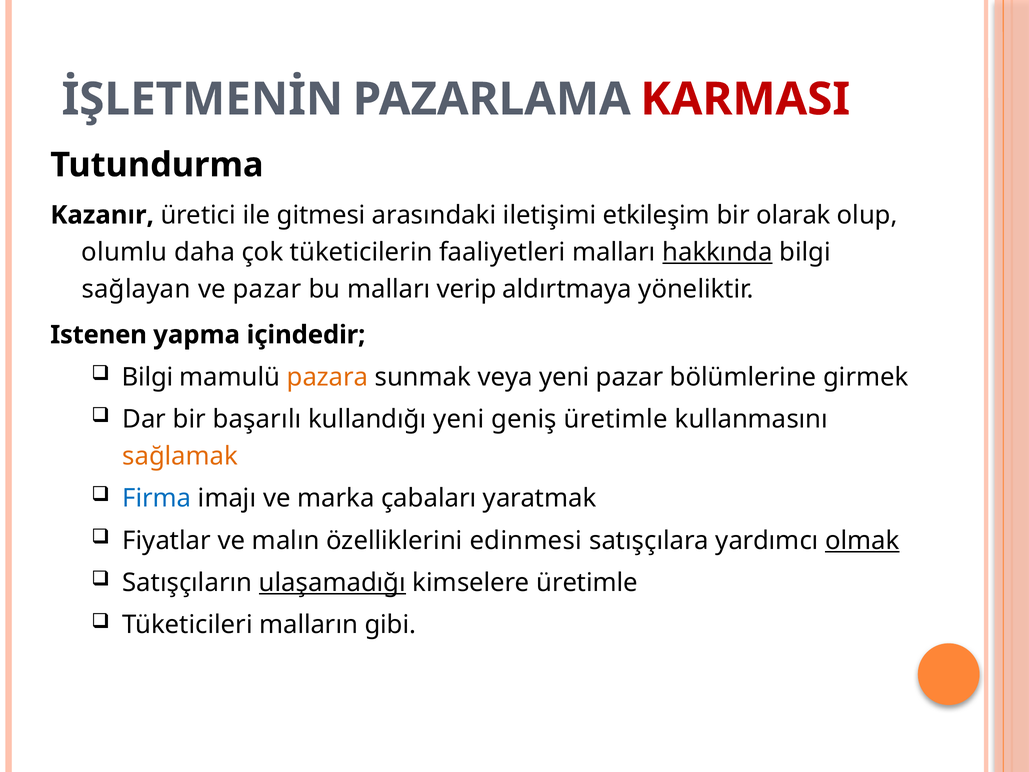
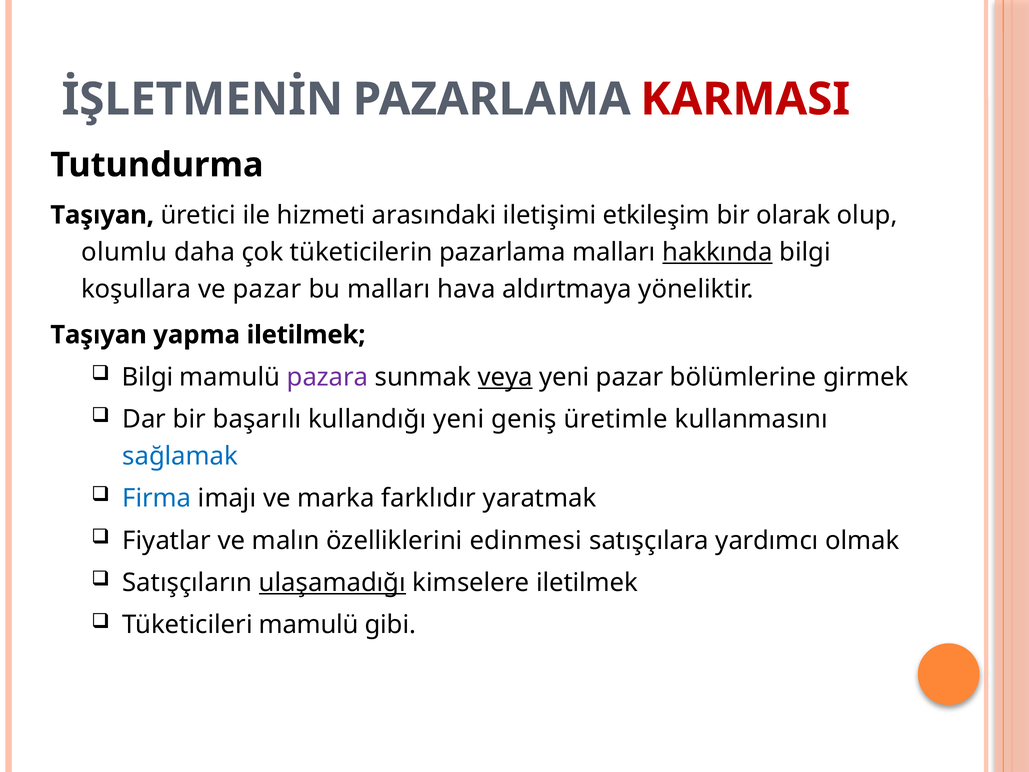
Kazanır: Kazanır -> Taşıyan (102, 215)
gitmesi: gitmesi -> hizmeti (321, 215)
tüketicilerin faaliyetleri: faaliyetleri -> pazarlama (502, 252)
sağlayan: sağlayan -> koşullara (136, 289)
verip: verip -> hava (466, 289)
Istenen: Istenen -> Taşıyan (99, 335)
yapma içindedir: içindedir -> iletilmek (306, 335)
pazara colour: orange -> purple (328, 377)
veya underline: none -> present (505, 377)
sağlamak colour: orange -> blue (180, 456)
çabaları: çabaları -> farklıdır (429, 498)
olmak underline: present -> none (862, 540)
kimselere üretimle: üretimle -> iletilmek (587, 583)
Tüketicileri malların: malların -> mamulü (309, 625)
